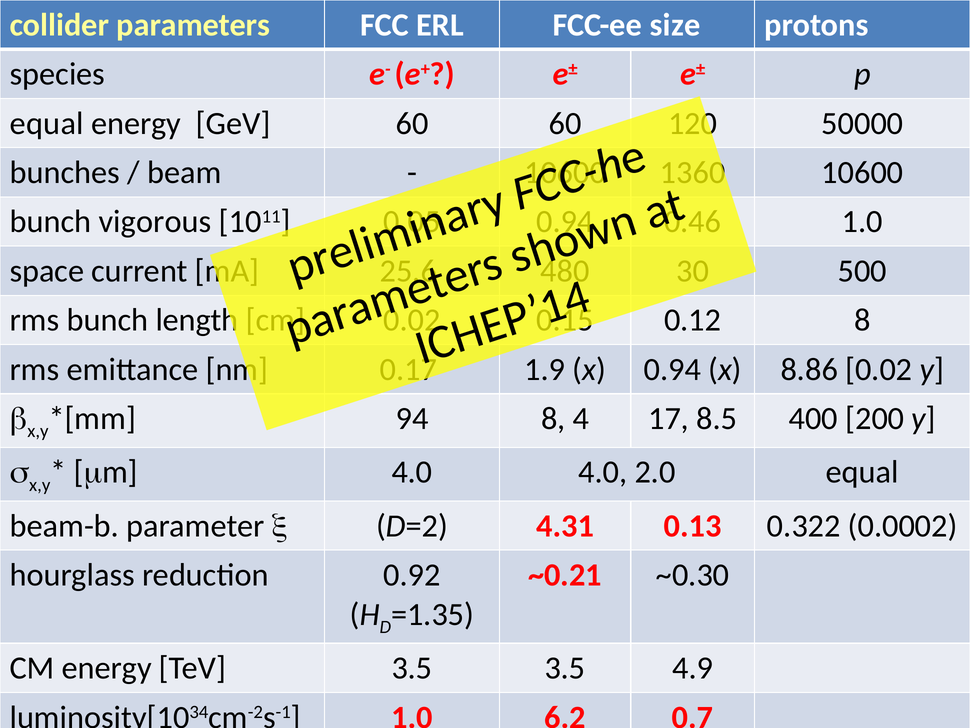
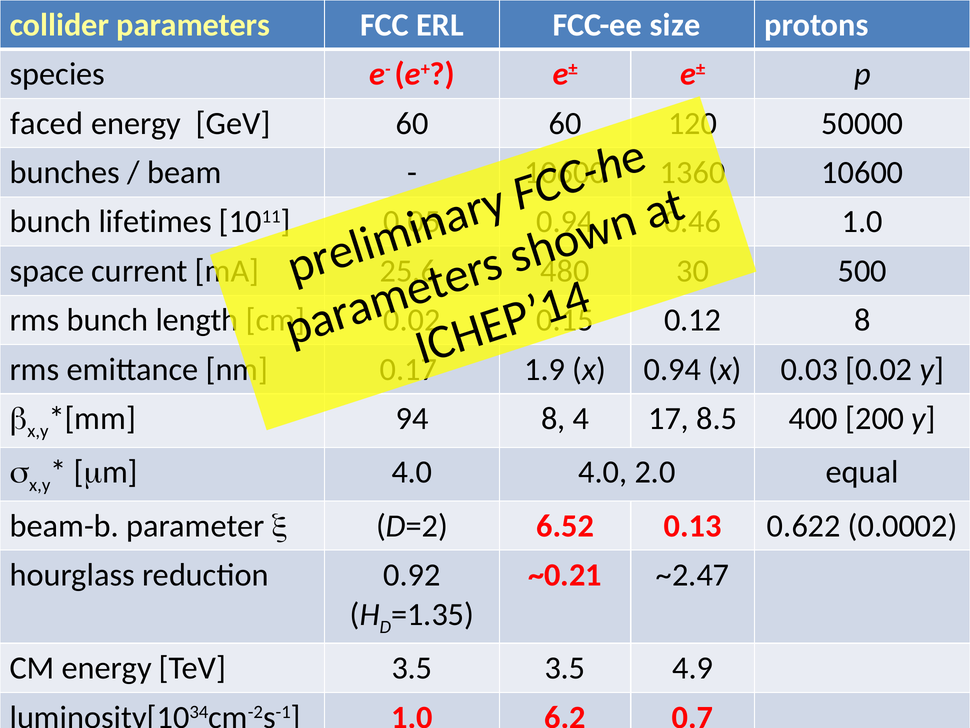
equal: equal -> faced (47, 123)
vigorous: vigorous -> lifetimes (155, 222)
8.86: 8.86 -> 0.03 (809, 369)
4.31: 4.31 -> 6.52 (565, 525)
0.322: 0.322 -> 0.622 (804, 525)
~0.30: ~0.30 -> ~2.47 (693, 575)
